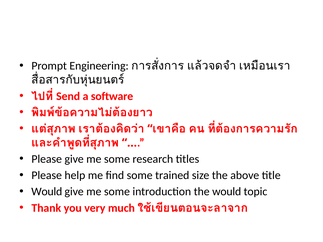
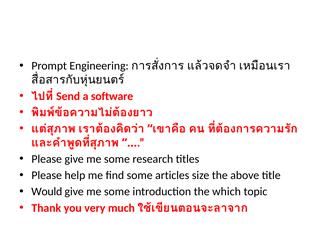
trained: trained -> articles (172, 176)
the would: would -> which (227, 192)
